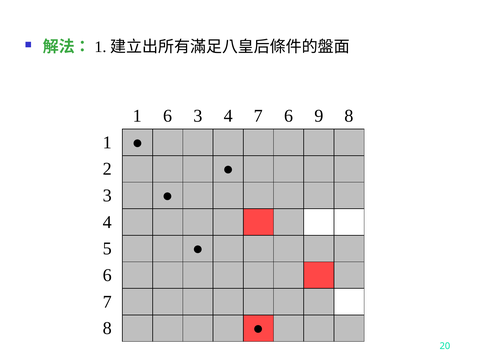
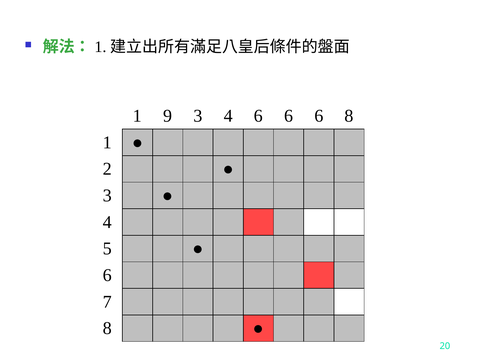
1 6: 6 -> 9 (168, 116)
4 7: 7 -> 6 (258, 116)
9: 9 -> 6 (319, 116)
